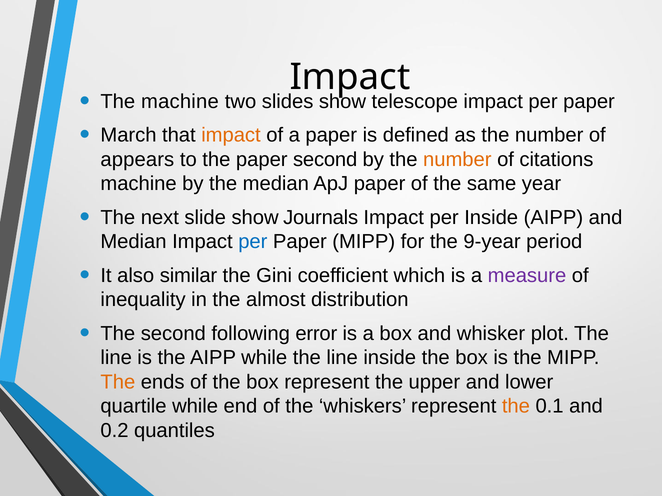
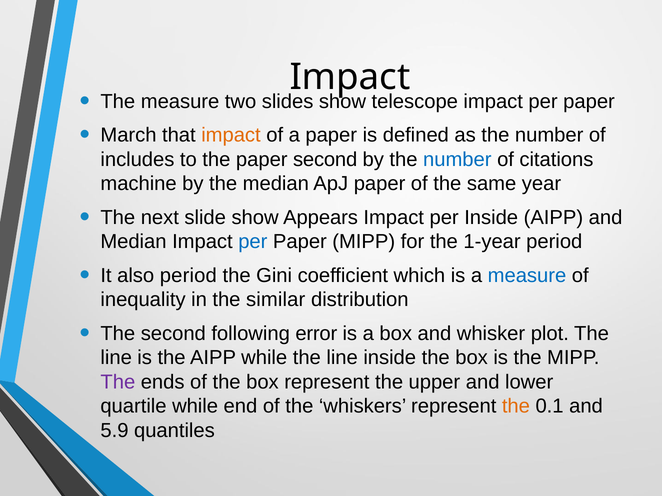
The machine: machine -> measure (180, 101)
appears: appears -> includes (137, 160)
number colour: orange -> blue (457, 160)
Journals: Journals -> Appears (321, 218)
9-year: 9-year -> 1-year (492, 242)
also similar: similar -> period (188, 276)
measure colour: purple -> blue (527, 276)
almost: almost -> similar (276, 300)
The colour: orange -> purple (118, 382)
0.2: 0.2 -> 5.9 (114, 431)
